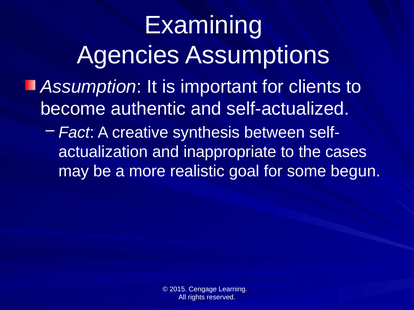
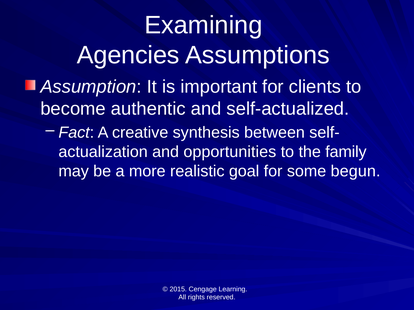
inappropriate: inappropriate -> opportunities (230, 152)
cases: cases -> family (346, 152)
